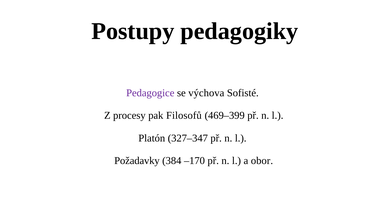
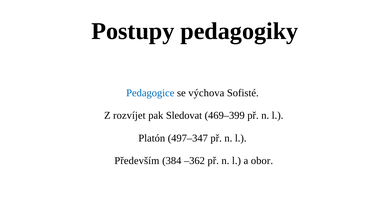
Pedagogice colour: purple -> blue (150, 93)
procesy: procesy -> rozvíjet (129, 116)
Filosofů: Filosofů -> Sledovat (184, 116)
327–347: 327–347 -> 497–347 (188, 138)
Požadavky: Požadavky -> Především (137, 161)
–170: –170 -> –362 (194, 161)
